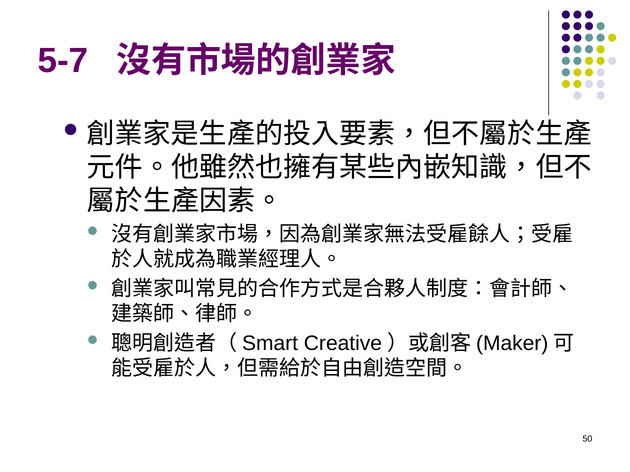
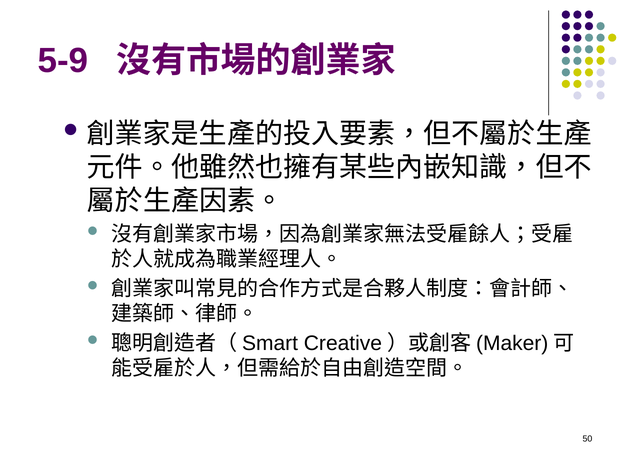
5-7: 5-7 -> 5-9 (63, 61)
